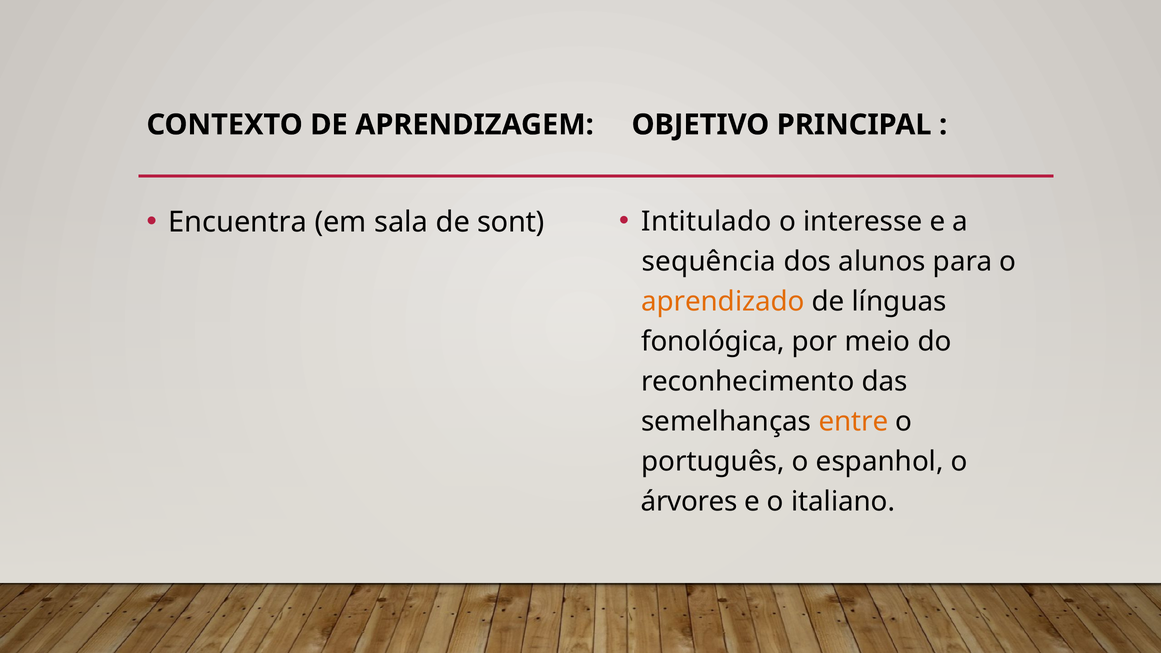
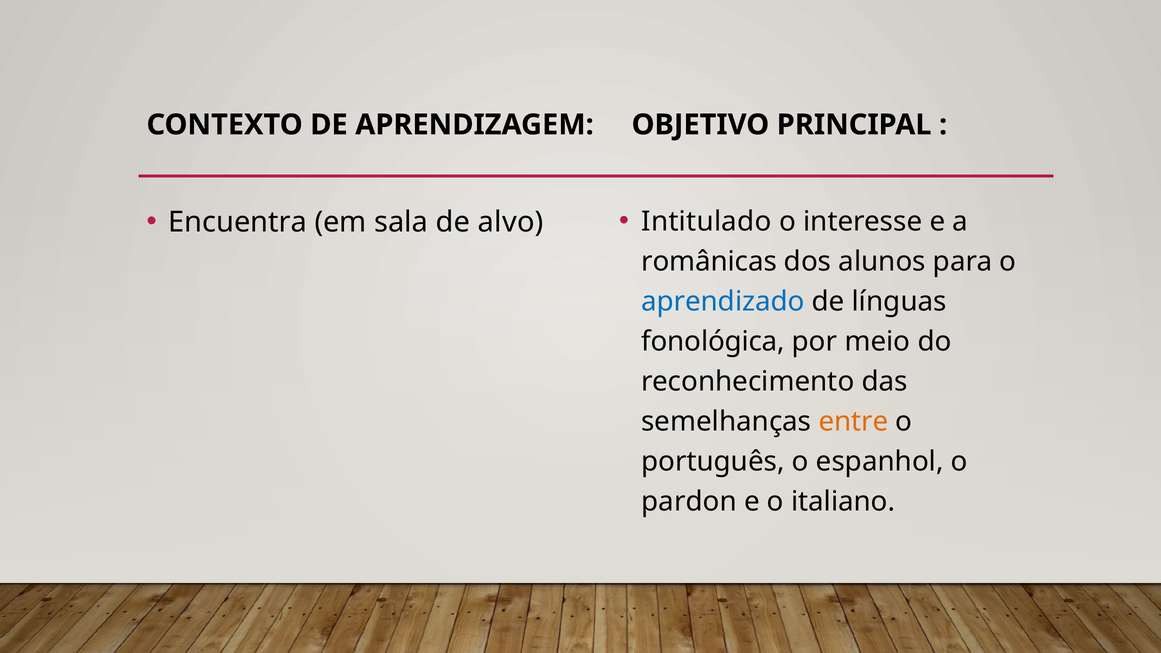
sont: sont -> alvo (511, 222)
sequência: sequência -> românicas (709, 262)
aprendizado colour: orange -> blue (723, 302)
árvores: árvores -> pardon (689, 502)
